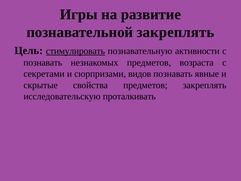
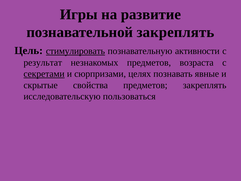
познавать: познавать -> результат (43, 63)
секретами underline: none -> present (44, 74)
видов: видов -> целях (140, 74)
проталкивать: проталкивать -> пользоваться (129, 96)
